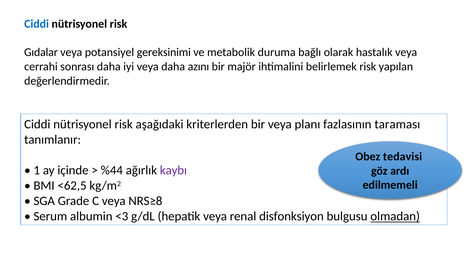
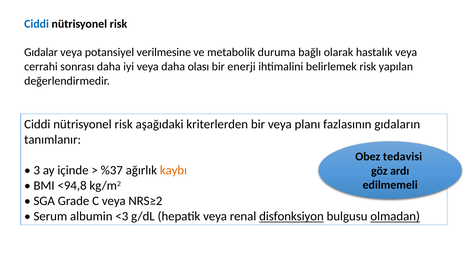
gereksinimi: gereksinimi -> verilmesine (164, 52)
azını: azını -> olası (198, 67)
majör: majör -> enerji (242, 67)
taraması: taraması -> gıdaların (397, 124)
1: 1 -> 3 (37, 170)
%44: %44 -> %37 (112, 170)
kaybı colour: purple -> orange (173, 170)
<62,5: <62,5 -> <94,8 (72, 186)
NRS≥8: NRS≥8 -> NRS≥2 (145, 201)
disfonksiyon underline: none -> present (291, 216)
